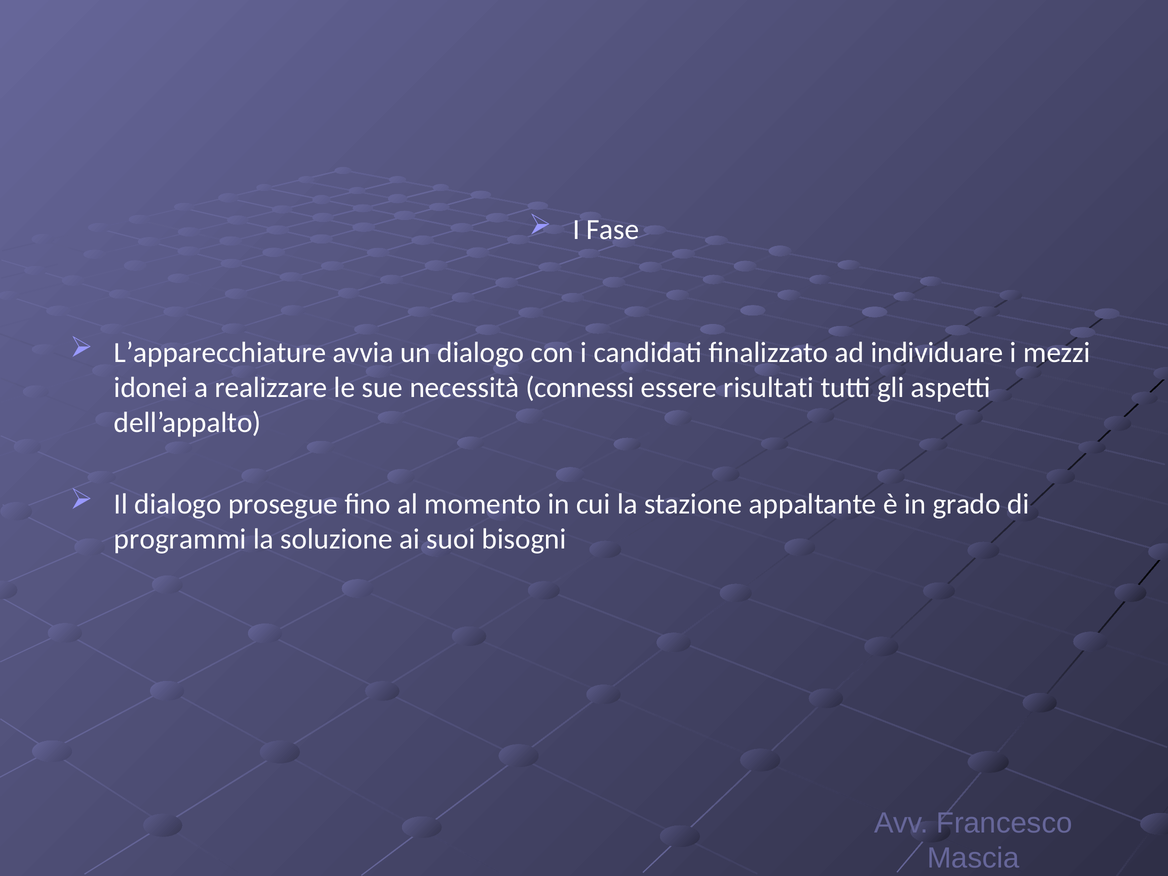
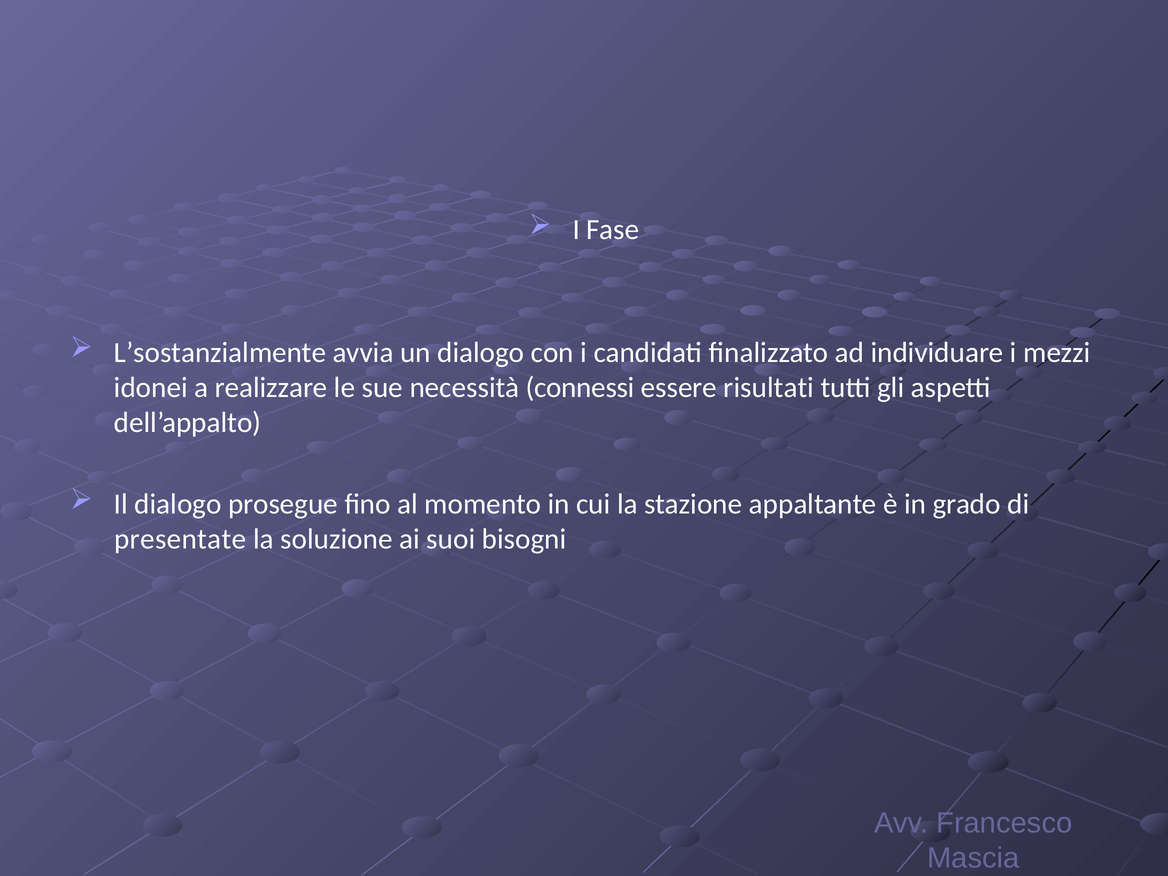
L’apparecchiature: L’apparecchiature -> L’sostanzialmente (220, 352)
programmi: programmi -> presentate (180, 539)
